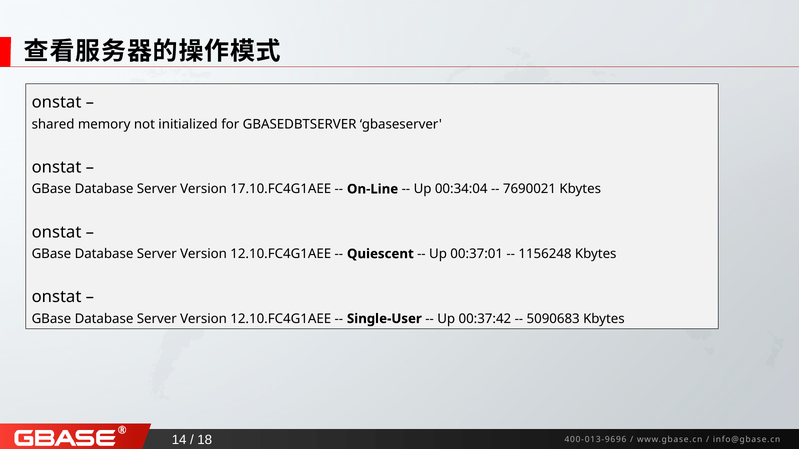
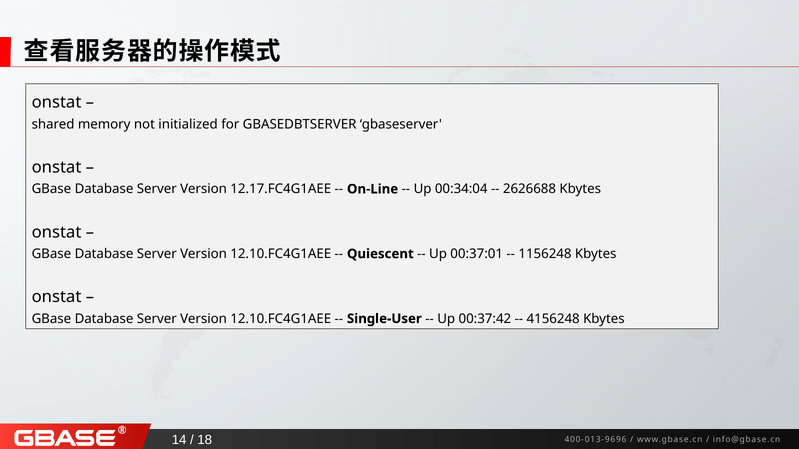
17.10.FC4G1AEE: 17.10.FC4G1AEE -> 12.17.FC4G1AEE (281, 189)
7690021: 7690021 -> 2626688 (530, 189)
5090683: 5090683 -> 4156248 (553, 319)
